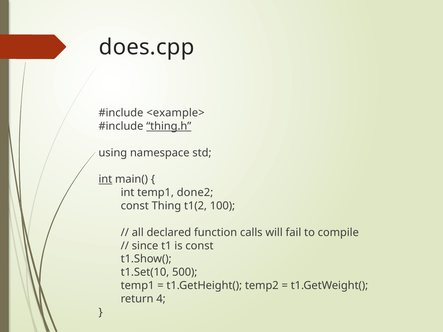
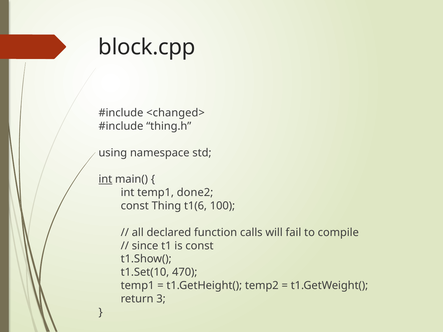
does.cpp: does.cpp -> block.cpp (147, 47)
<example>: <example> -> <changed> (176, 113)
thing.h underline: present -> none (169, 126)
t1(2: t1(2 -> t1(6 (196, 206)
500: 500 -> 470 (185, 272)
4: 4 -> 3 (161, 299)
